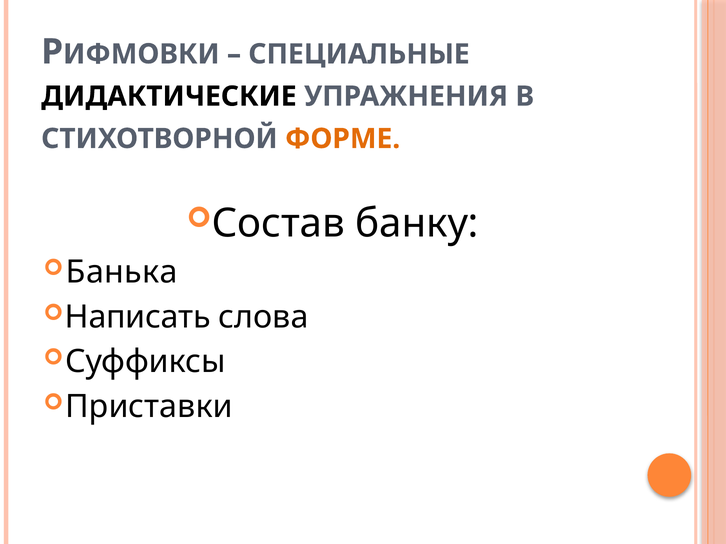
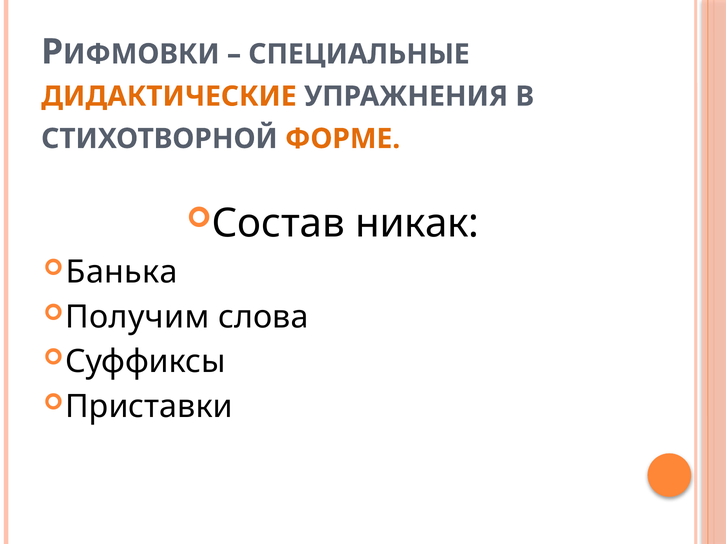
ДИДАКТИЧЕСКИЕ colour: black -> orange (169, 96)
банку: банку -> никак (417, 223)
Написать: Написать -> Получим (137, 317)
